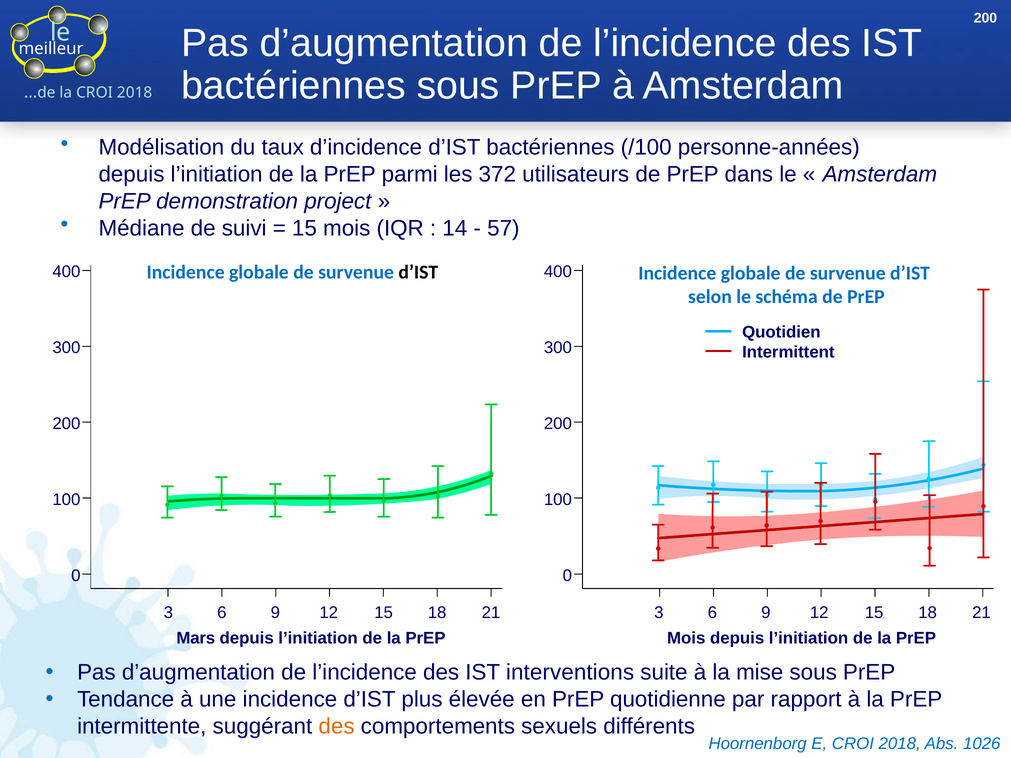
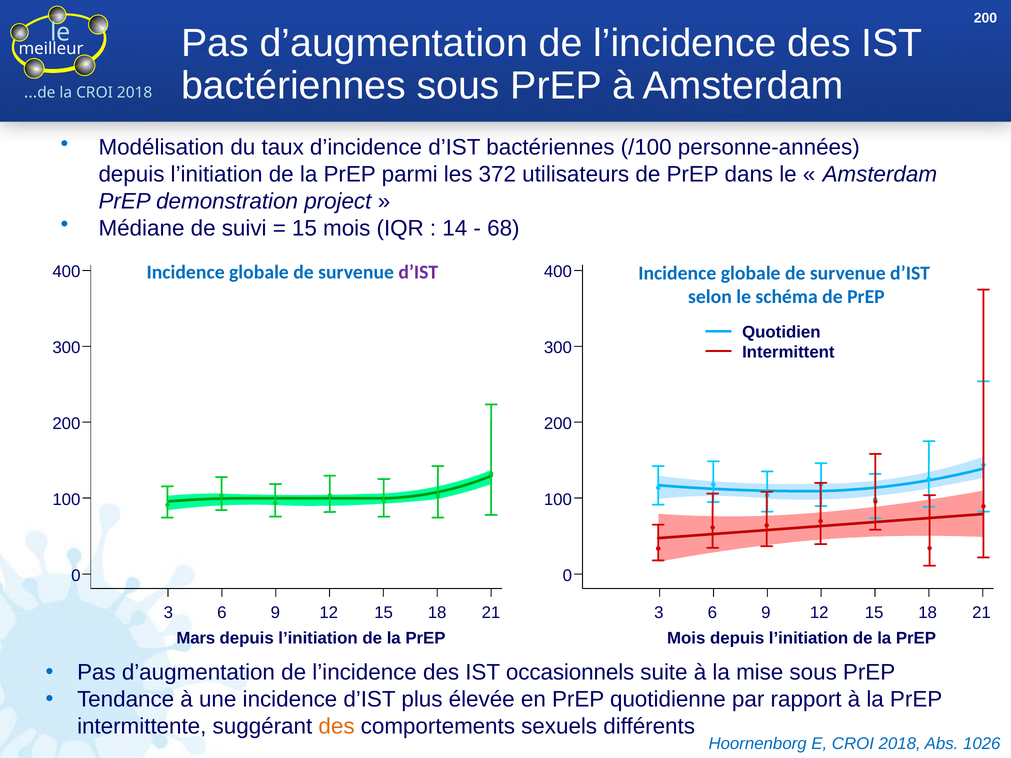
57: 57 -> 68 (503, 228)
d’IST colour: black -> purple (418, 273)
interventions: interventions -> occasionnels (570, 673)
